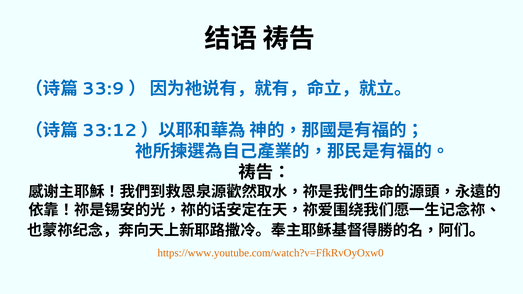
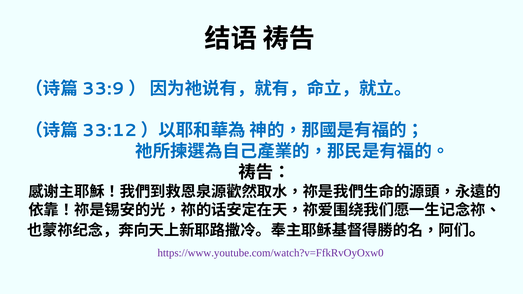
https://www.youtube.com/watch?v=FfkRvOyOxw0 colour: orange -> purple (271, 253)
